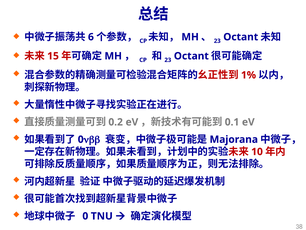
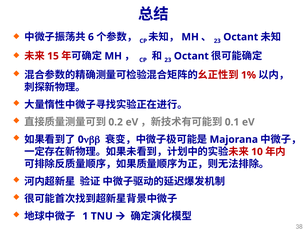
0: 0 -> 1 (85, 216)
